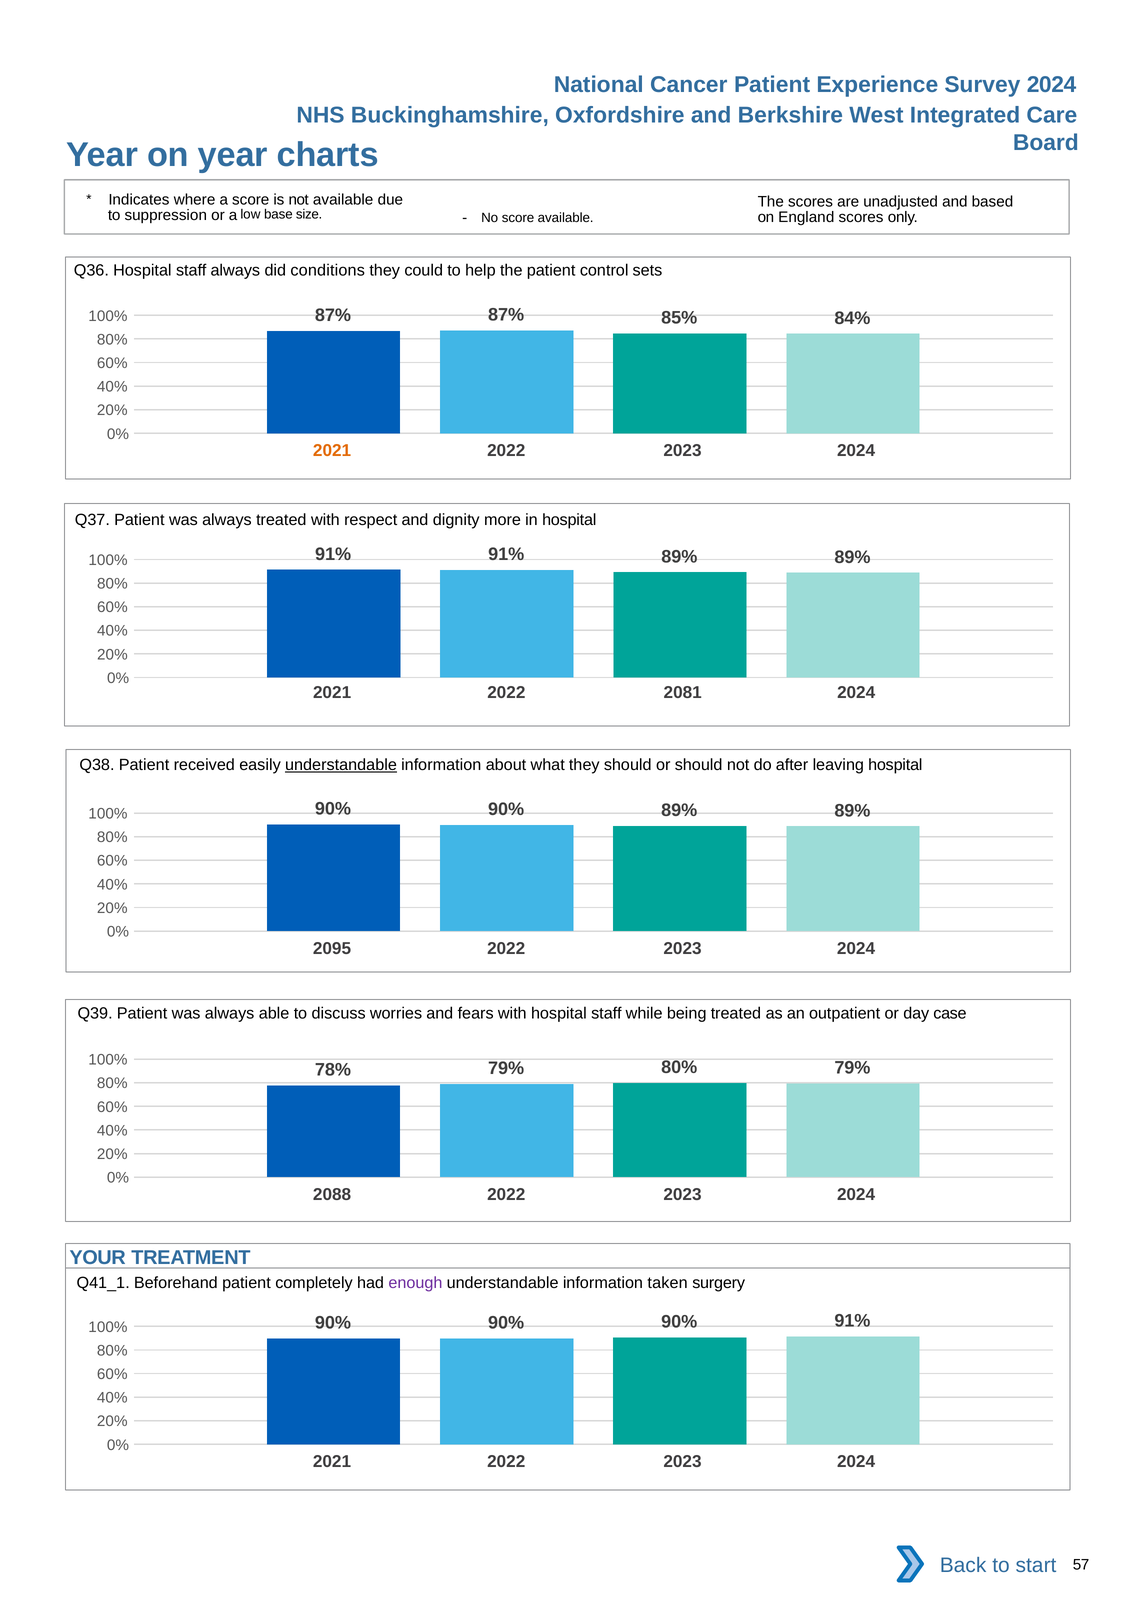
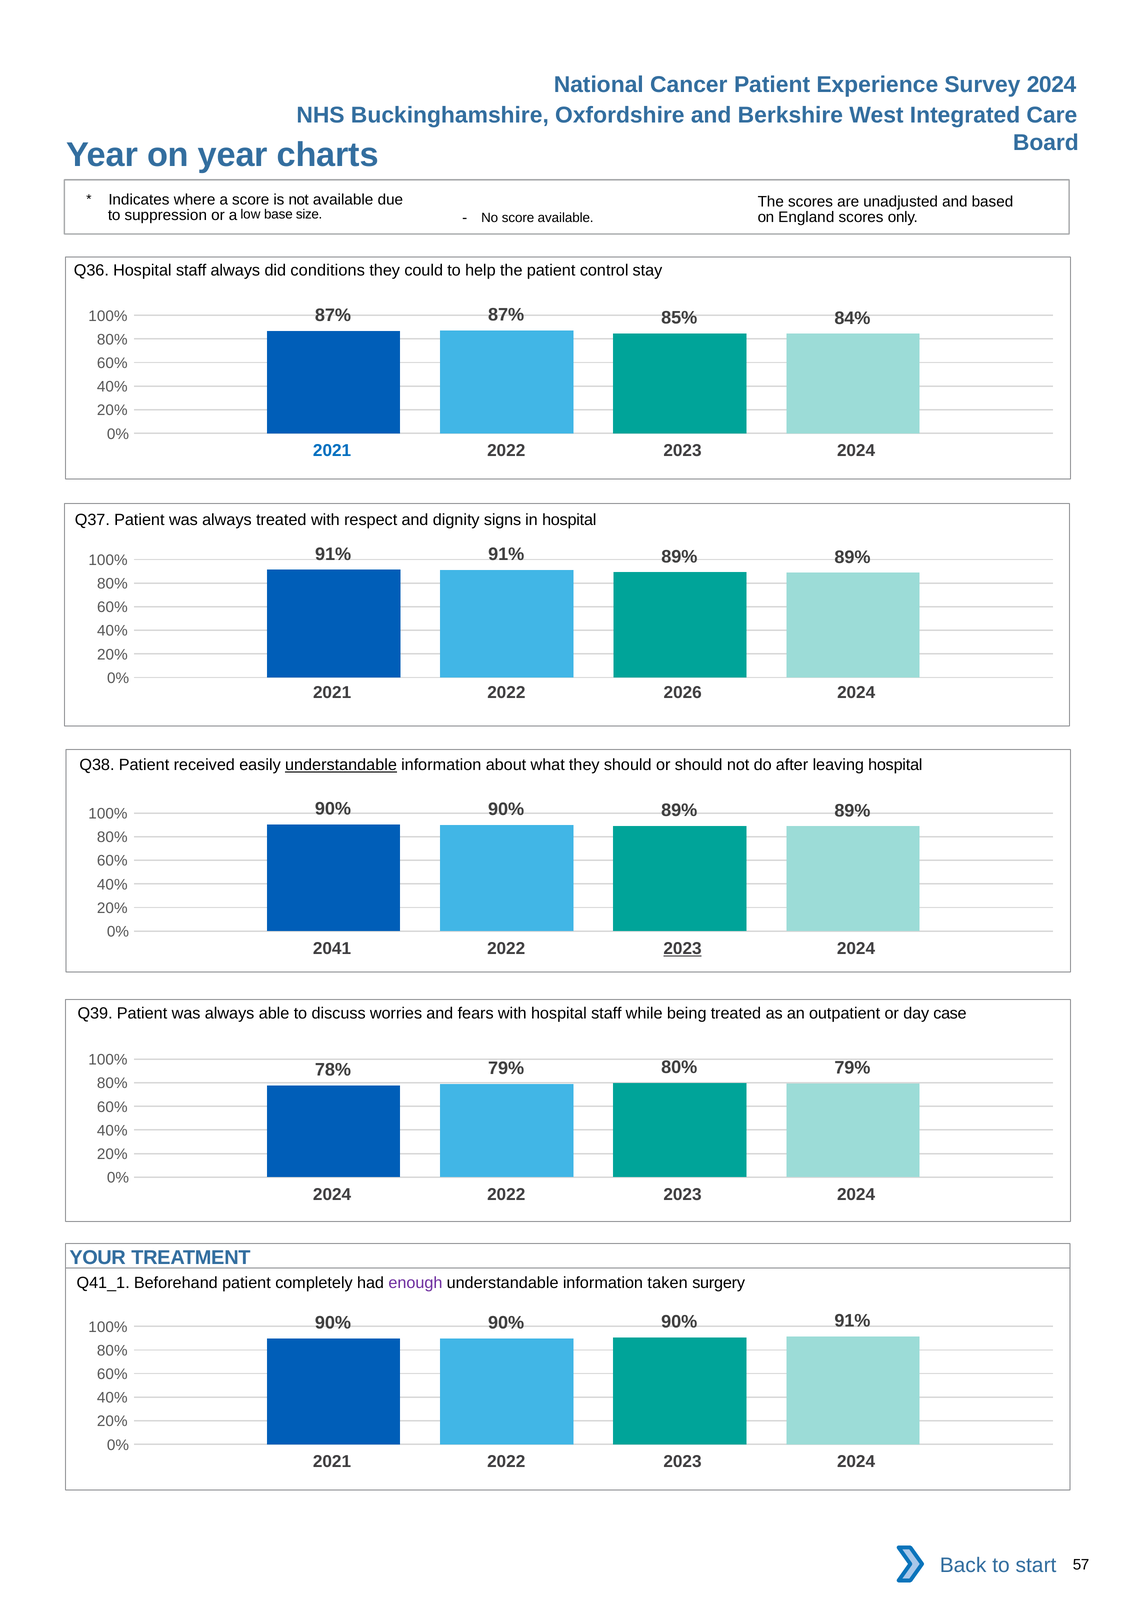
sets: sets -> stay (647, 270)
2021 colour: orange -> blue (332, 451)
more: more -> signs (503, 520)
2081: 2081 -> 2026 (683, 692)
2095: 2095 -> 2041 (332, 948)
2023 underline: none -> present (683, 948)
2088: 2088 -> 2024 (332, 1194)
